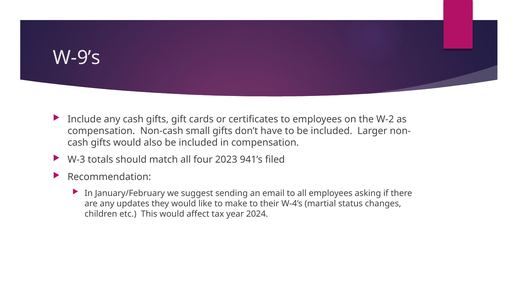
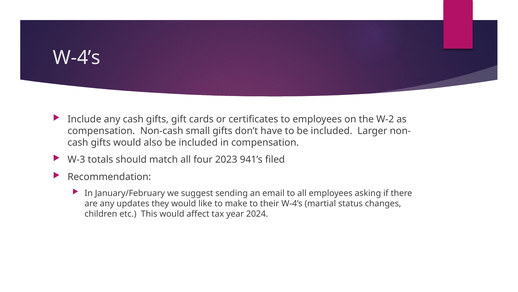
W-9’s: W-9’s -> W-4’s (77, 58)
